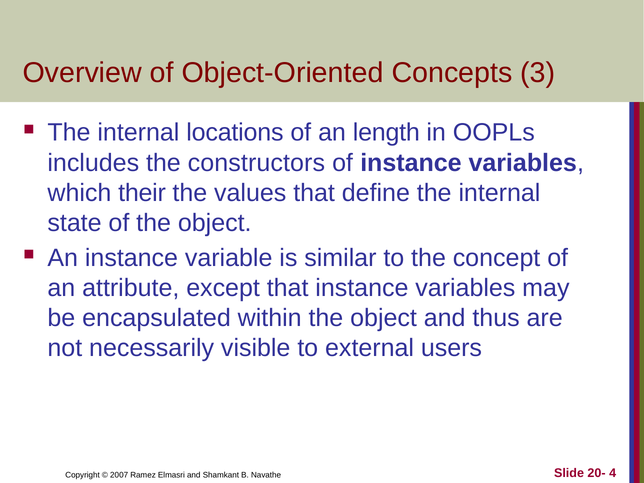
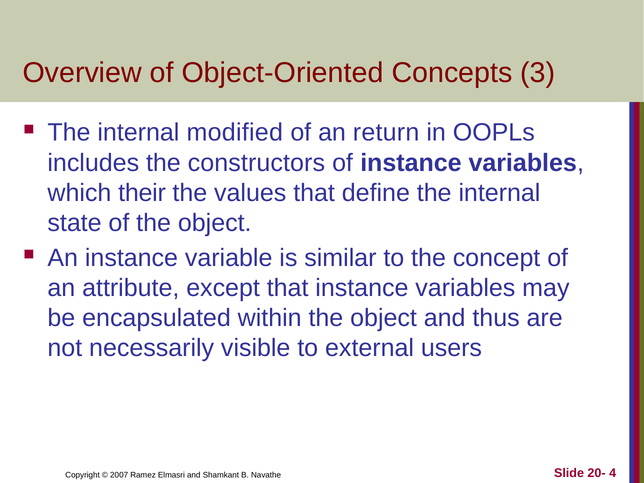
locations: locations -> modified (235, 133)
length: length -> return (386, 133)
